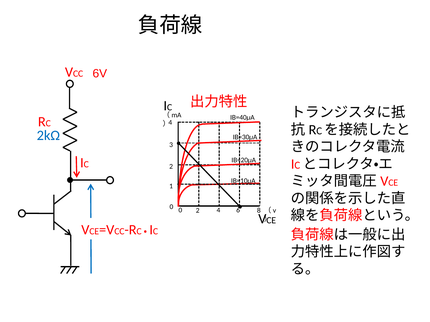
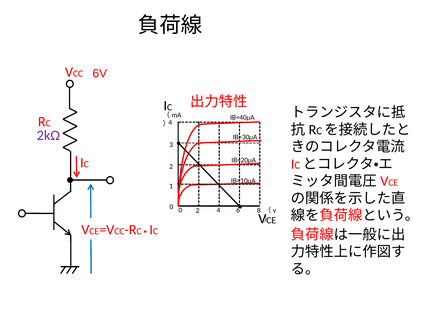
2kΩ colour: blue -> purple (48, 136)
